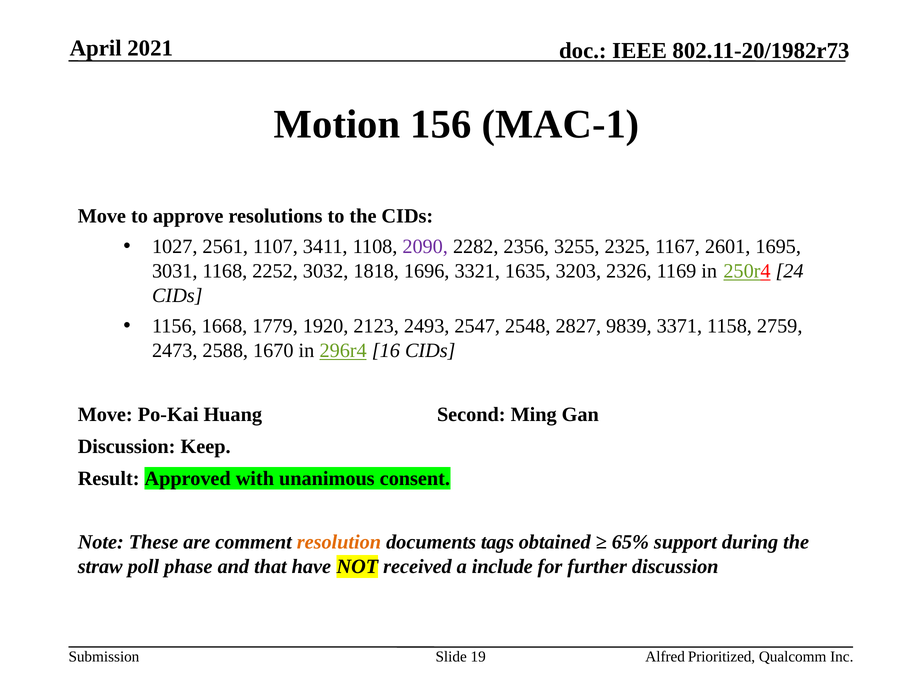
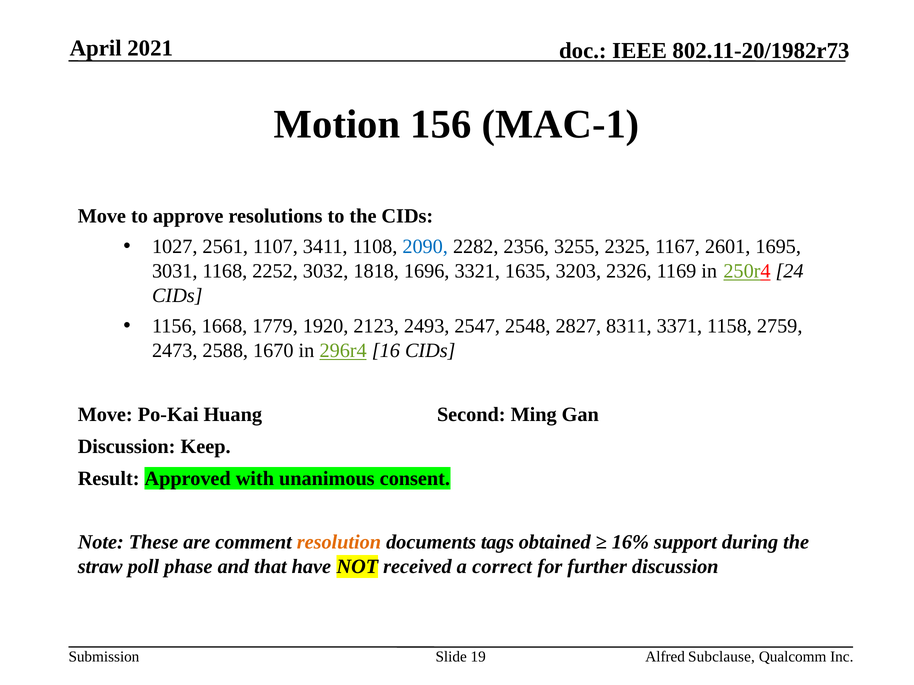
2090 colour: purple -> blue (425, 247)
9839: 9839 -> 8311 (629, 326)
65%: 65% -> 16% (630, 543)
include: include -> correct (502, 567)
Prioritized: Prioritized -> Subclause (721, 657)
